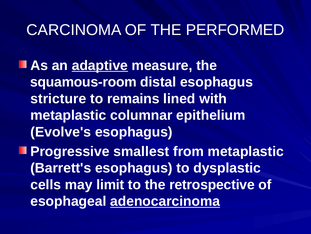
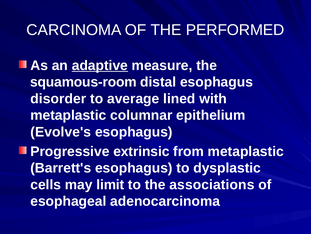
stricture: stricture -> disorder (58, 98)
remains: remains -> average (133, 98)
smallest: smallest -> extrinsic (141, 151)
retrospective: retrospective -> associations (212, 184)
adenocarcinoma underline: present -> none (165, 201)
